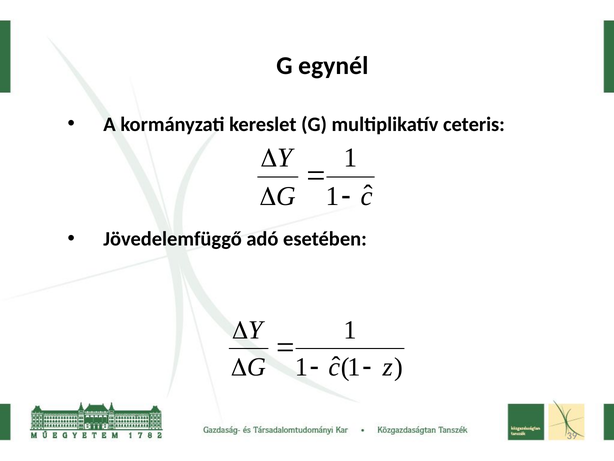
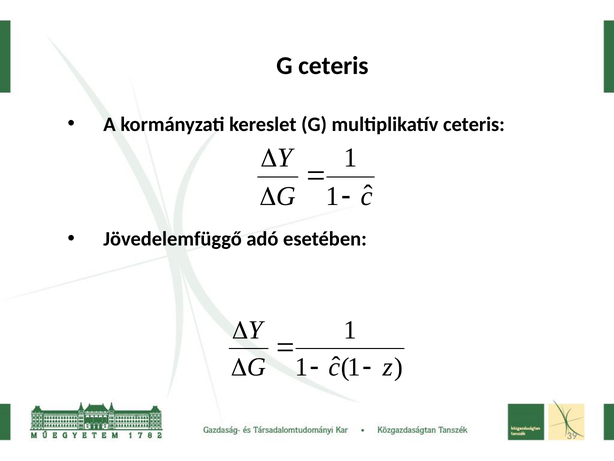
G egynél: egynél -> ceteris (333, 66)
